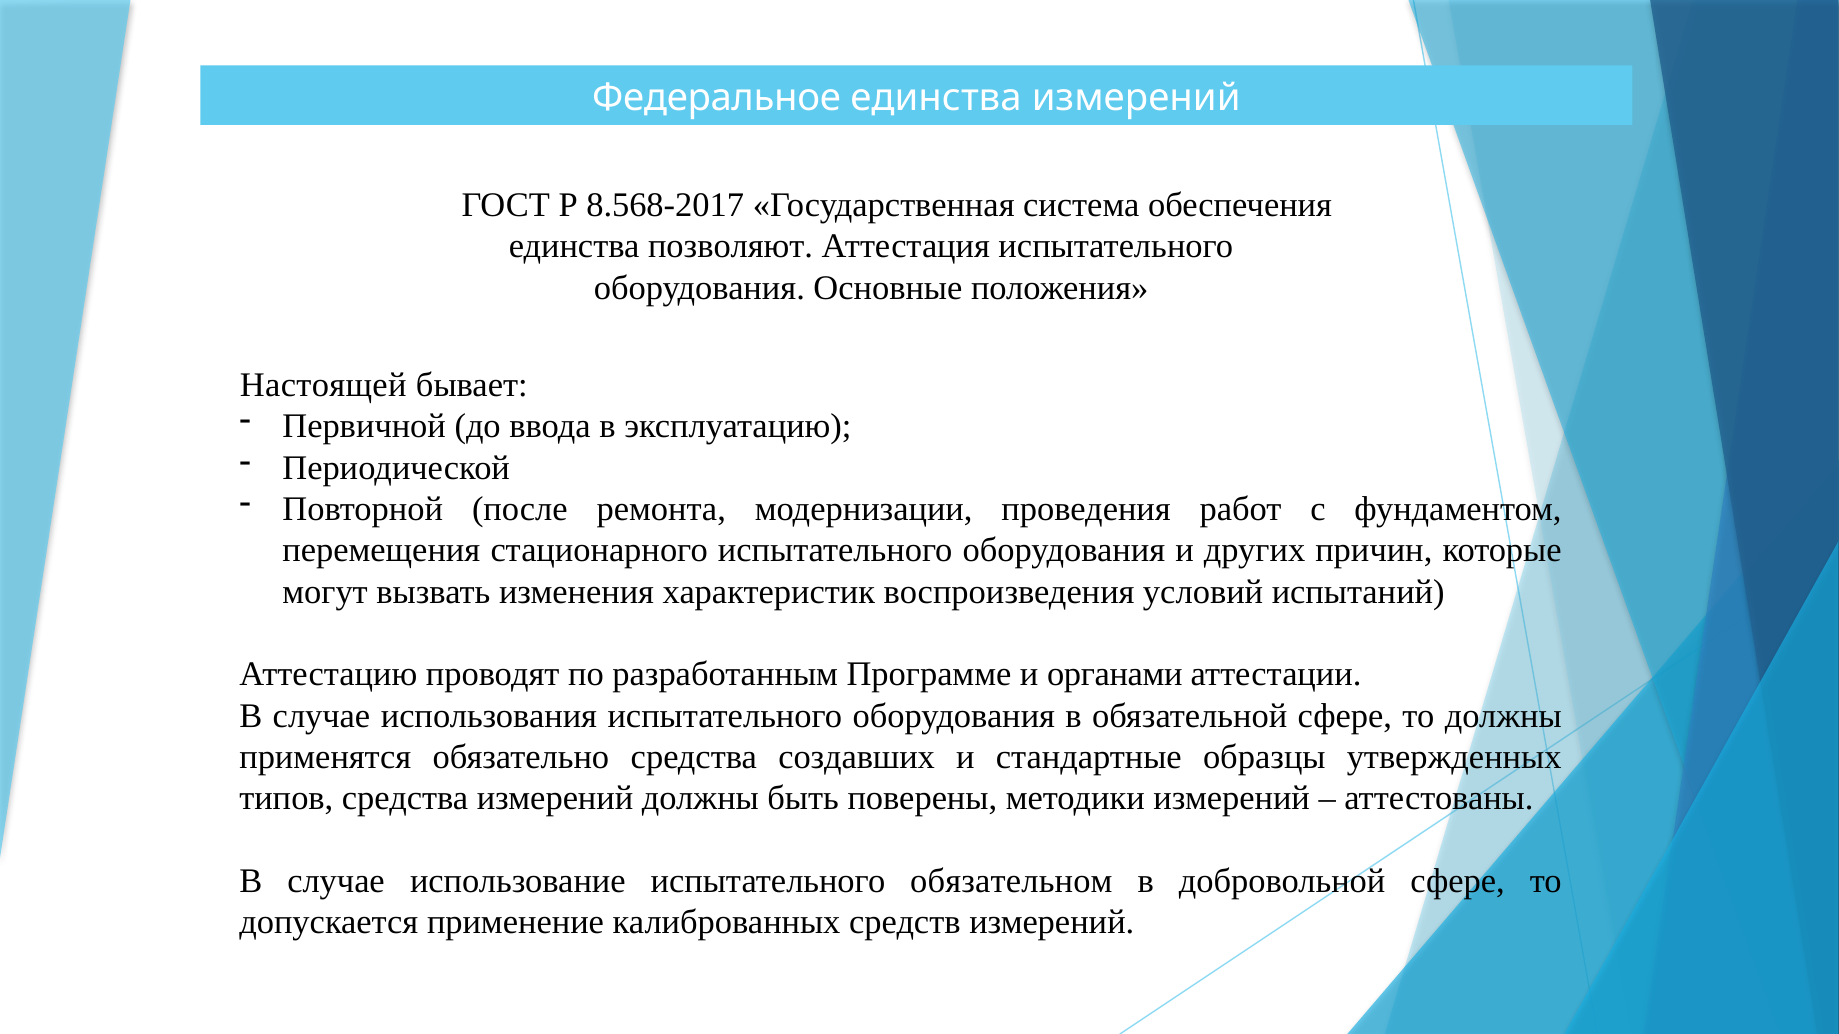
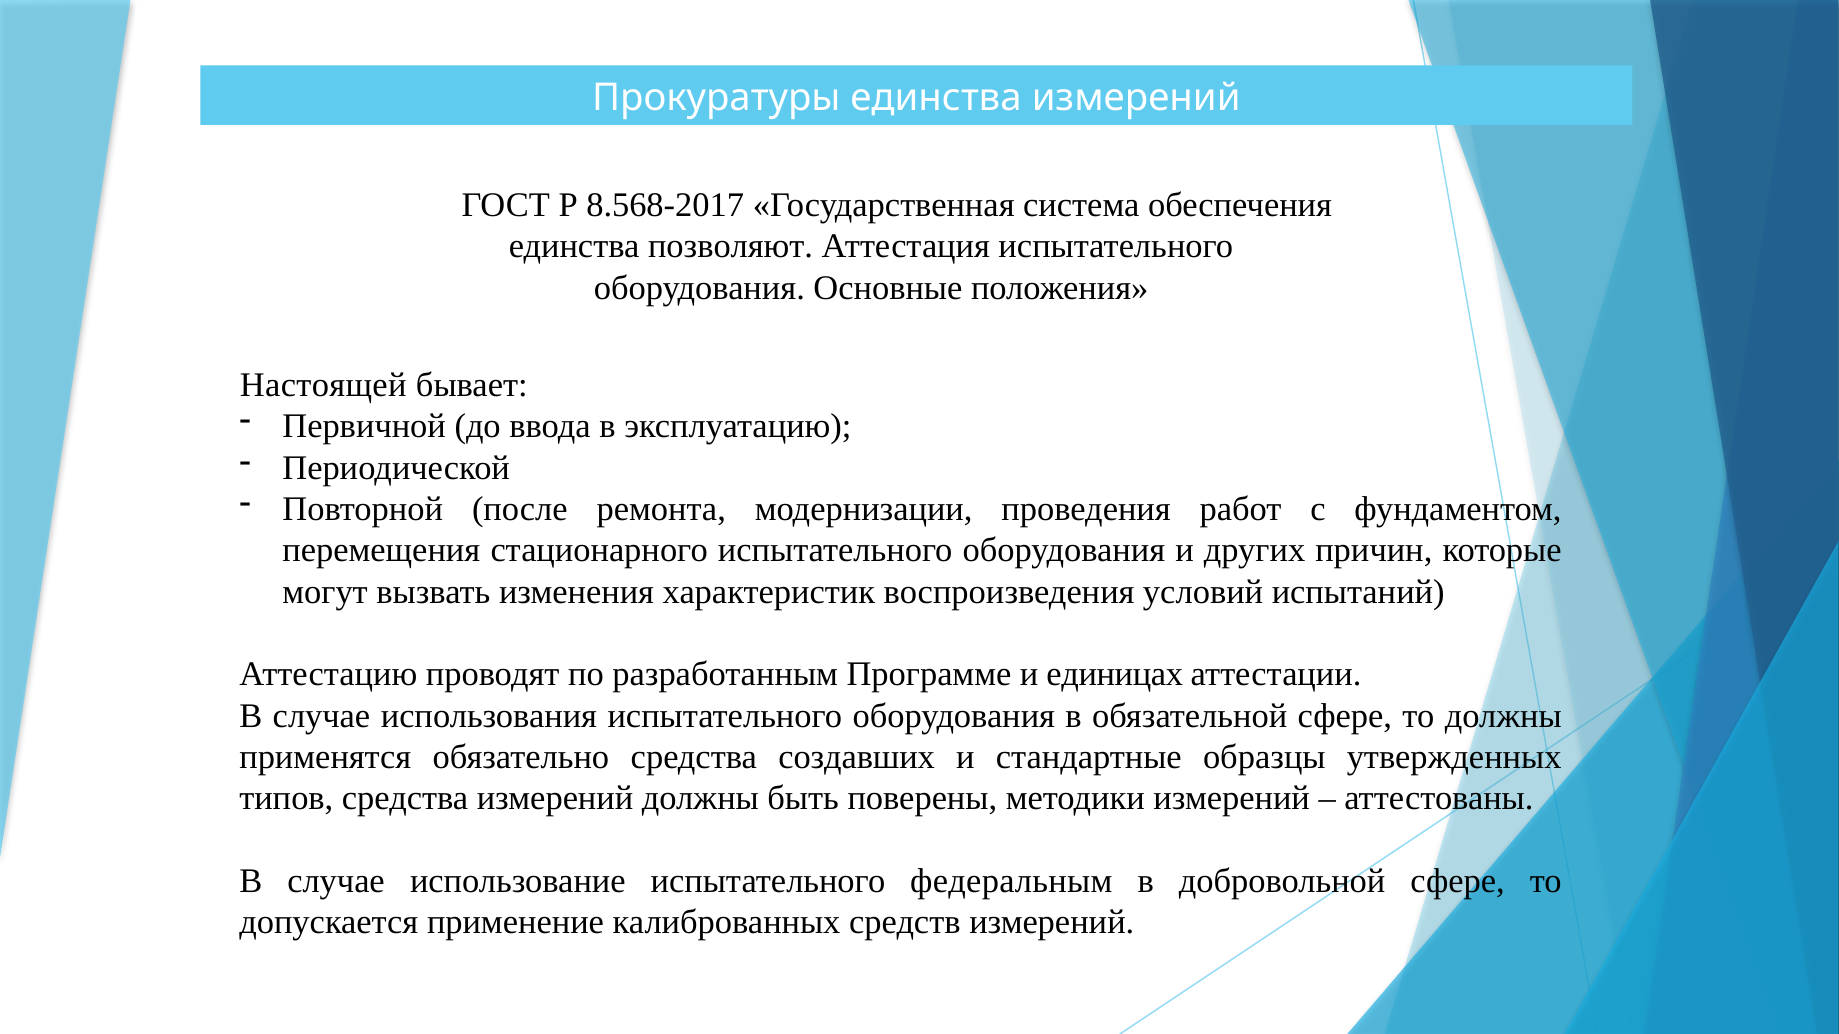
Федеральное: Федеральное -> Прокуратуры (716, 98)
органами: органами -> единицах (1115, 675)
обязательном: обязательном -> федеральным (1011, 882)
